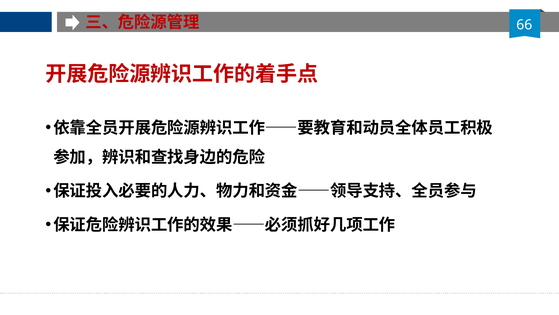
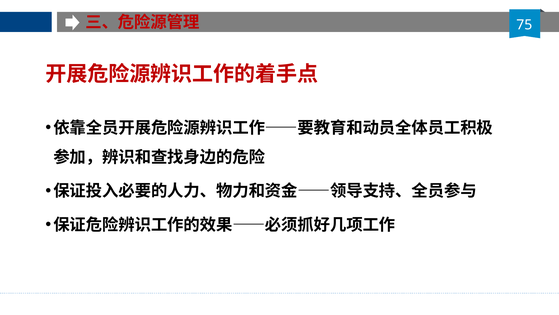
66: 66 -> 75 (524, 25)
